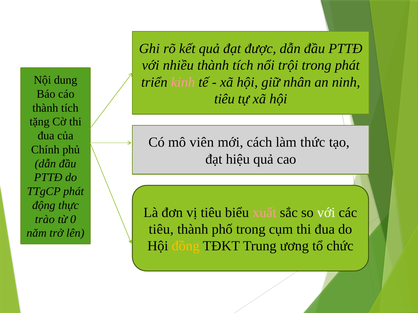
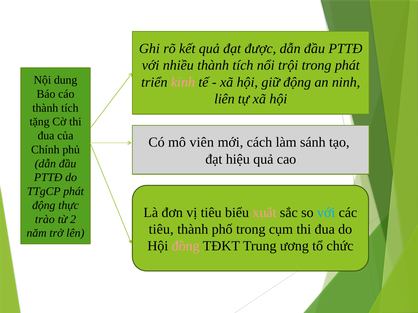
giữ nhân: nhân -> động (297, 82)
tiêu: tiêu -> liên (224, 99)
thức: thức -> sánh (313, 143)
với colour: white -> light blue (326, 213)
0: 0 -> 2 (73, 220)
đồng colour: yellow -> pink (186, 246)
